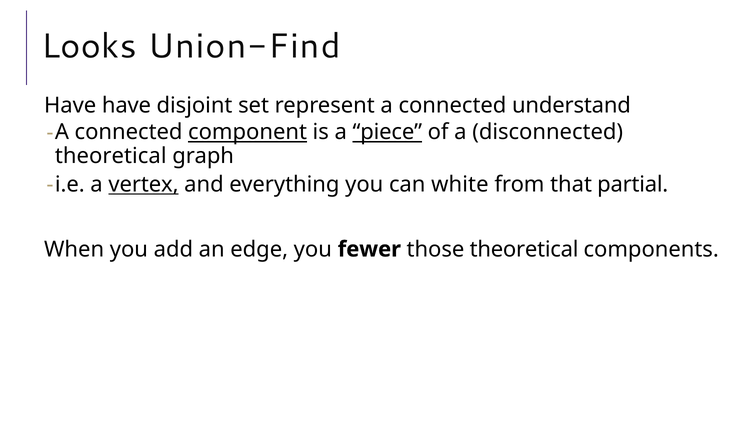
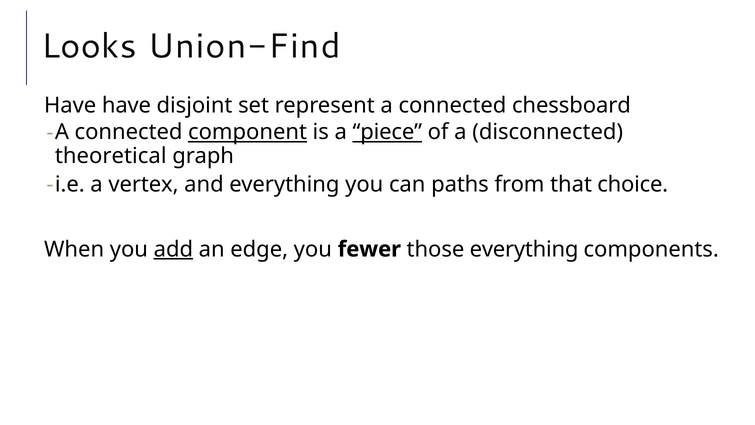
understand: understand -> chessboard (571, 105)
vertex underline: present -> none (144, 184)
white: white -> paths (460, 184)
partial: partial -> choice (633, 184)
add underline: none -> present (173, 249)
those theoretical: theoretical -> everything (524, 249)
